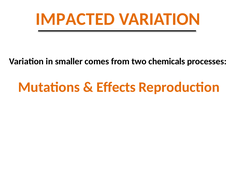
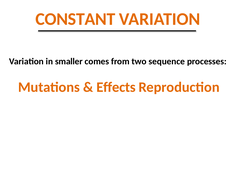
IMPACTED: IMPACTED -> CONSTANT (75, 19)
chemicals: chemicals -> sequence (167, 61)
